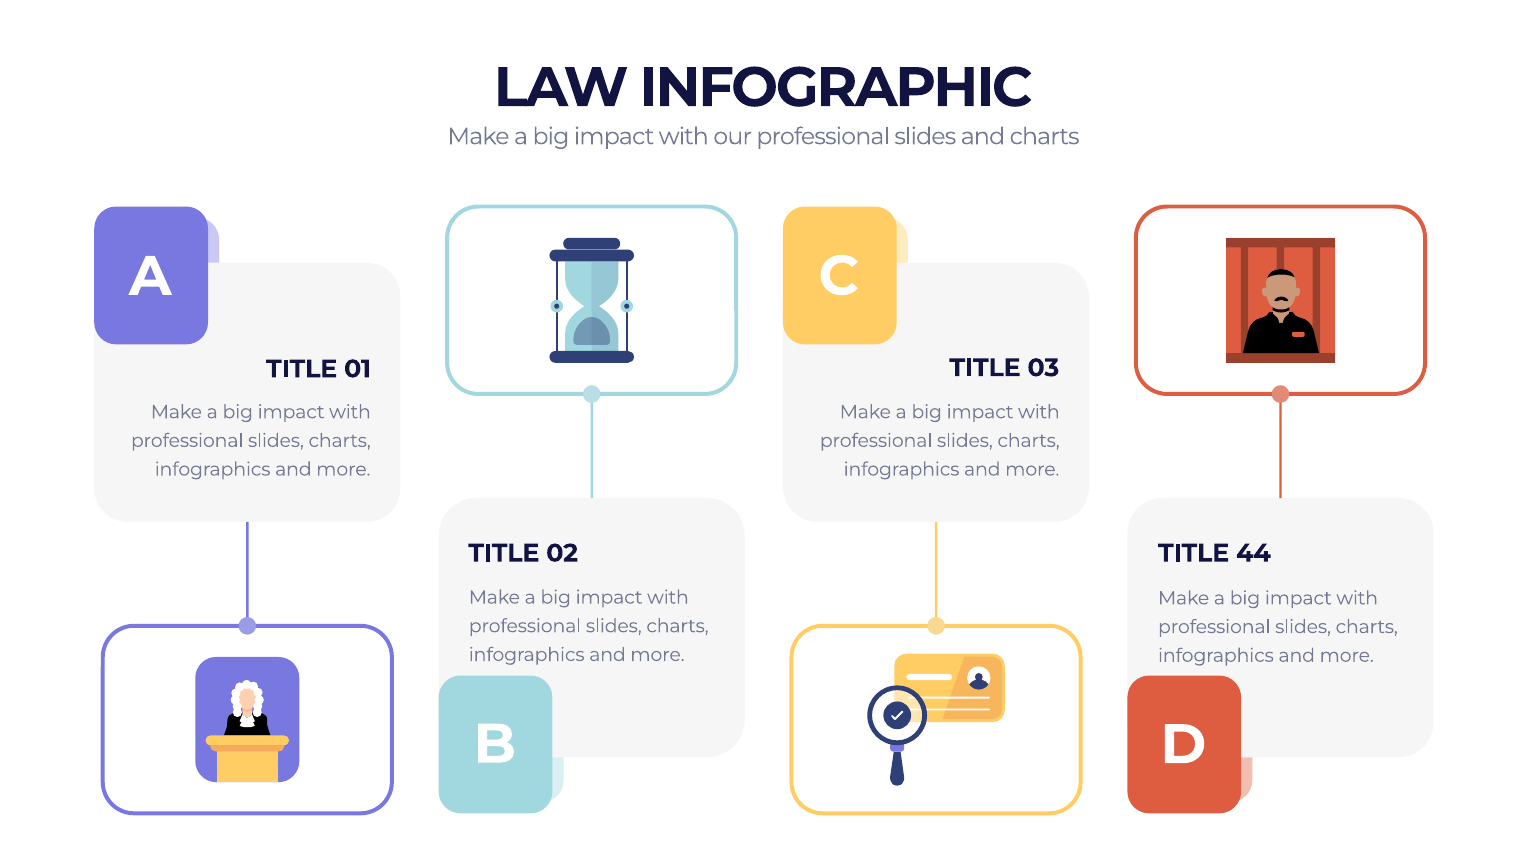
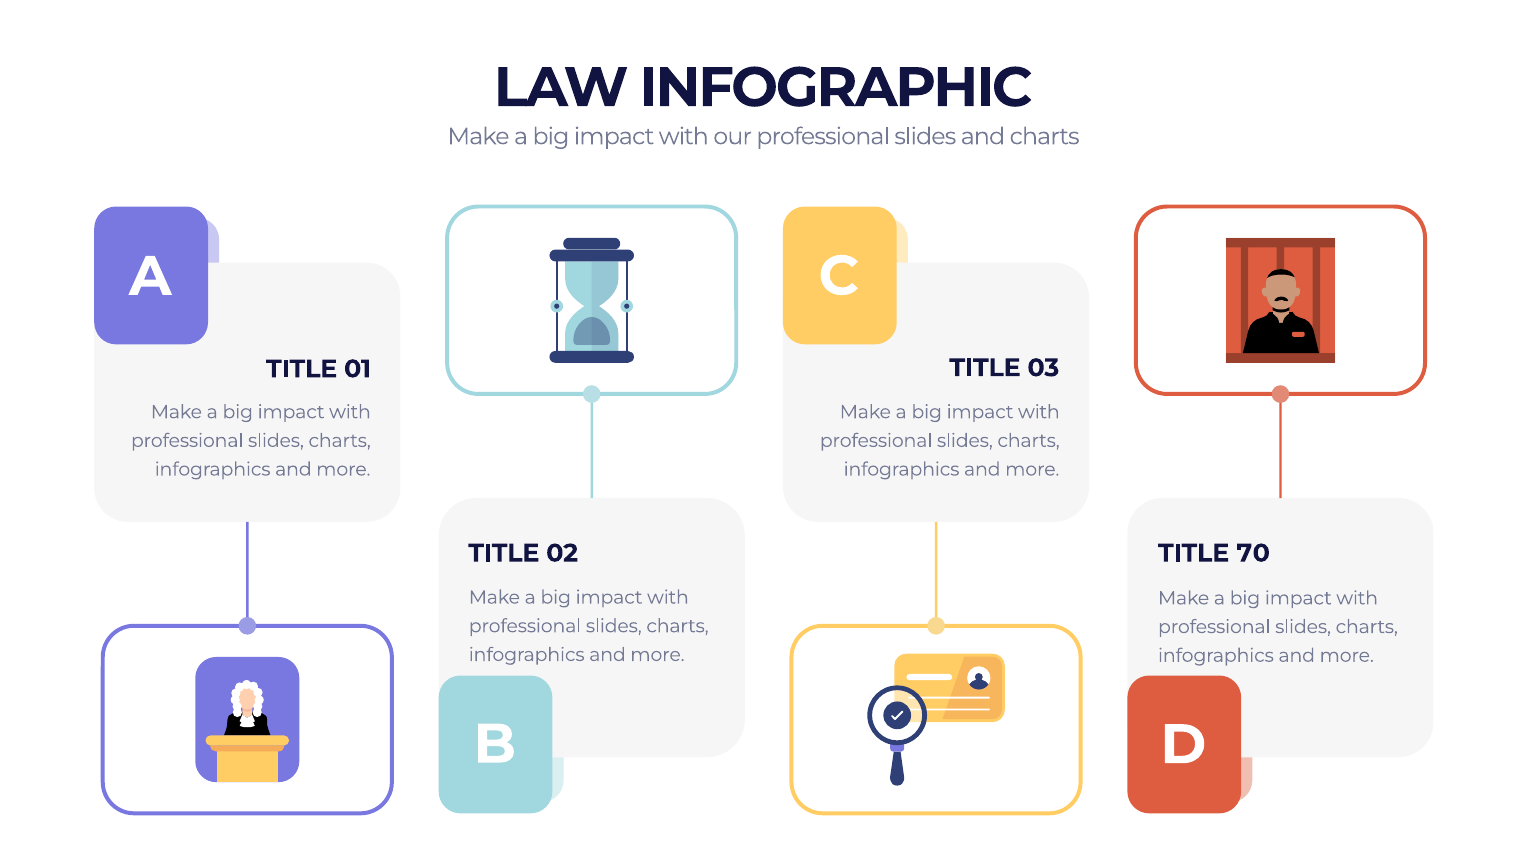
44: 44 -> 70 (1253, 553)
